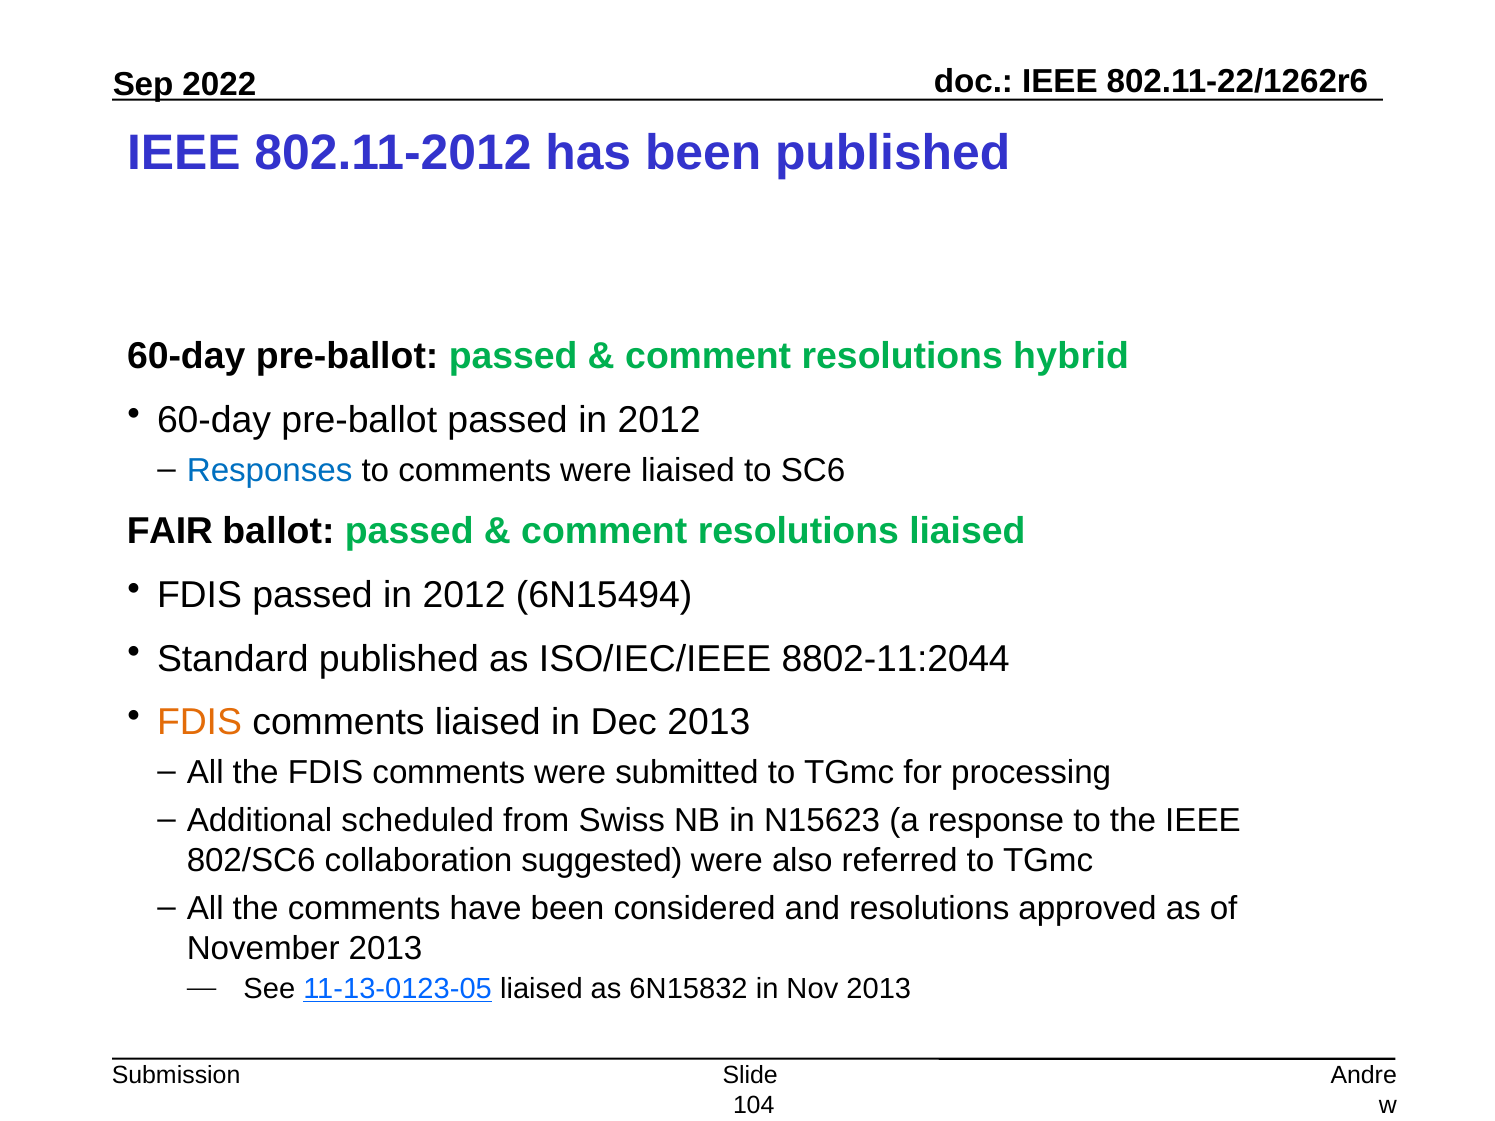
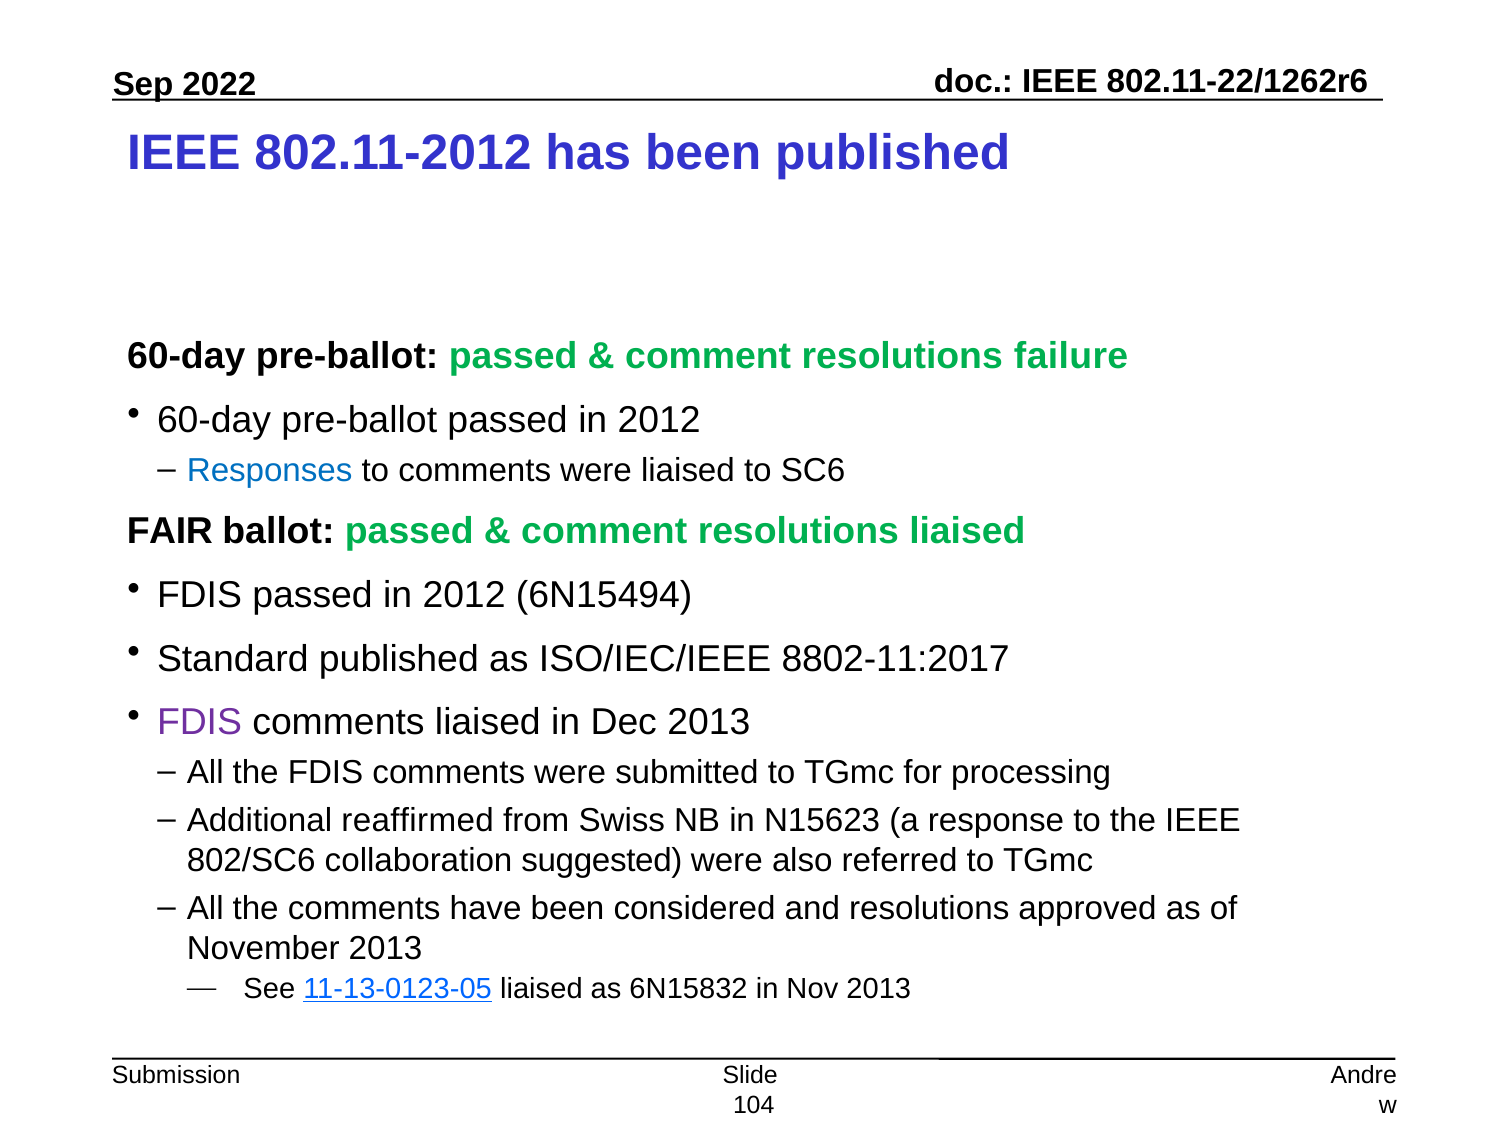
hybrid: hybrid -> failure (1071, 356)
8802-11:2044: 8802-11:2044 -> 8802-11:2017 (896, 659)
FDIS colour: orange -> purple (199, 722)
scheduled: scheduled -> reaffirmed (418, 821)
